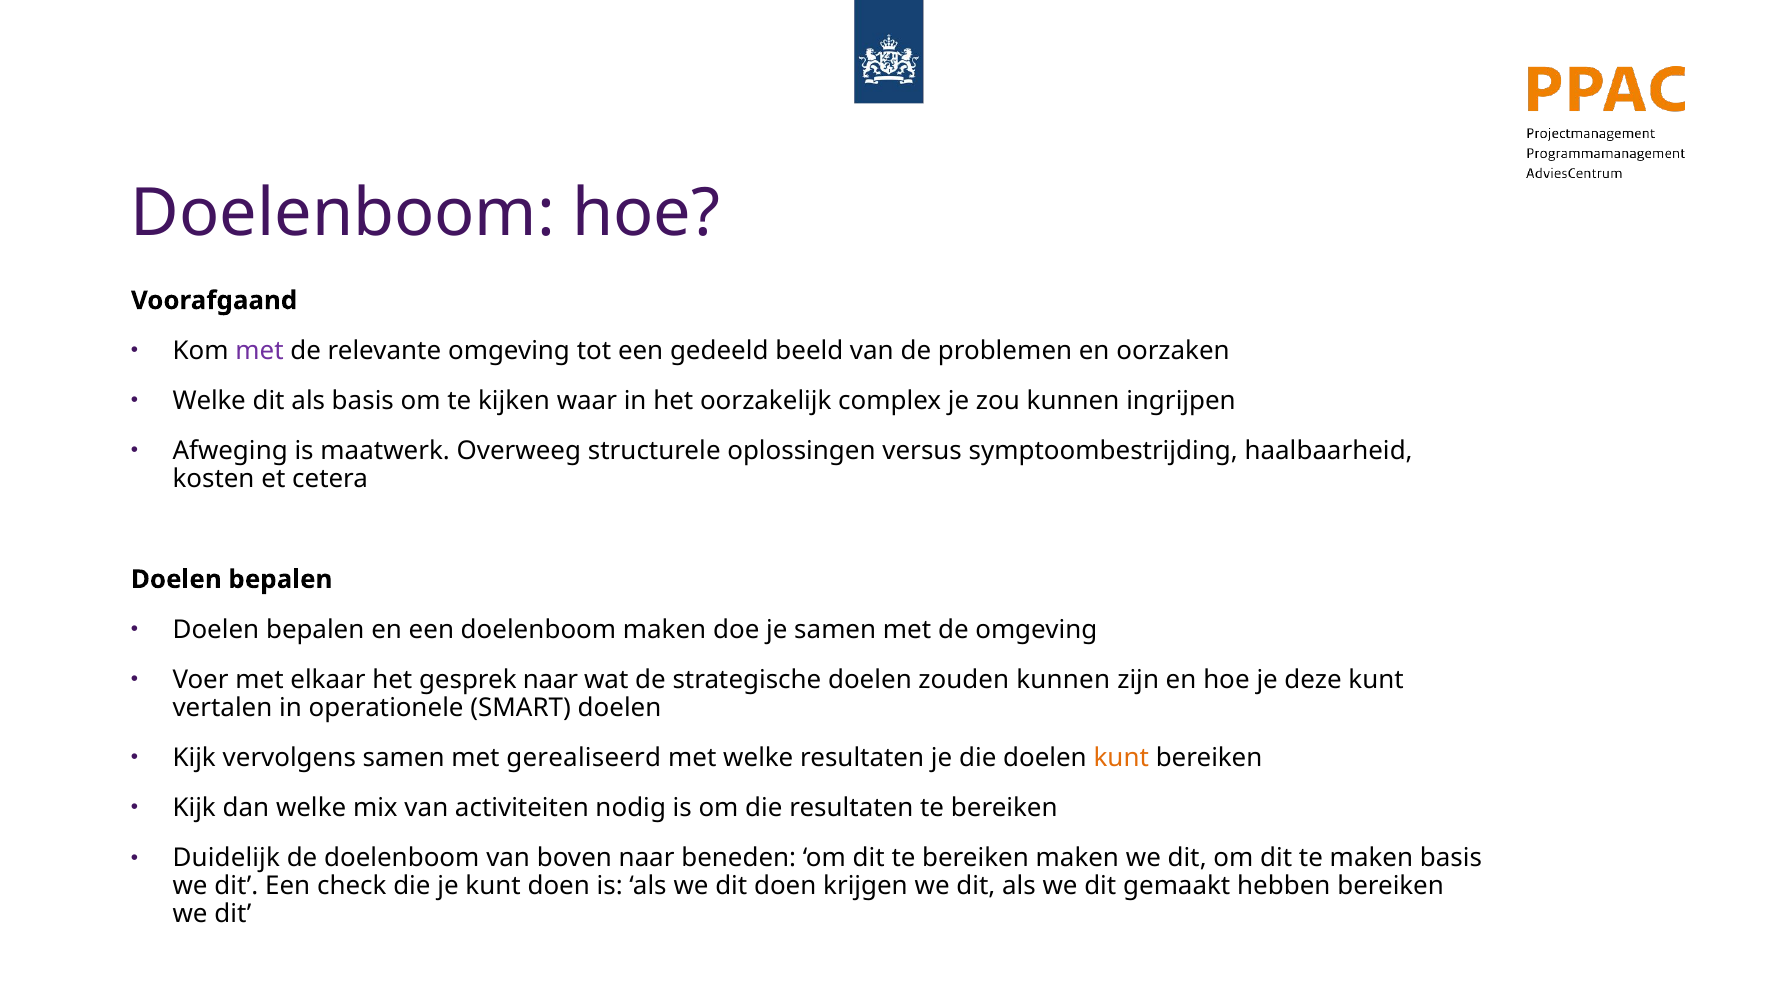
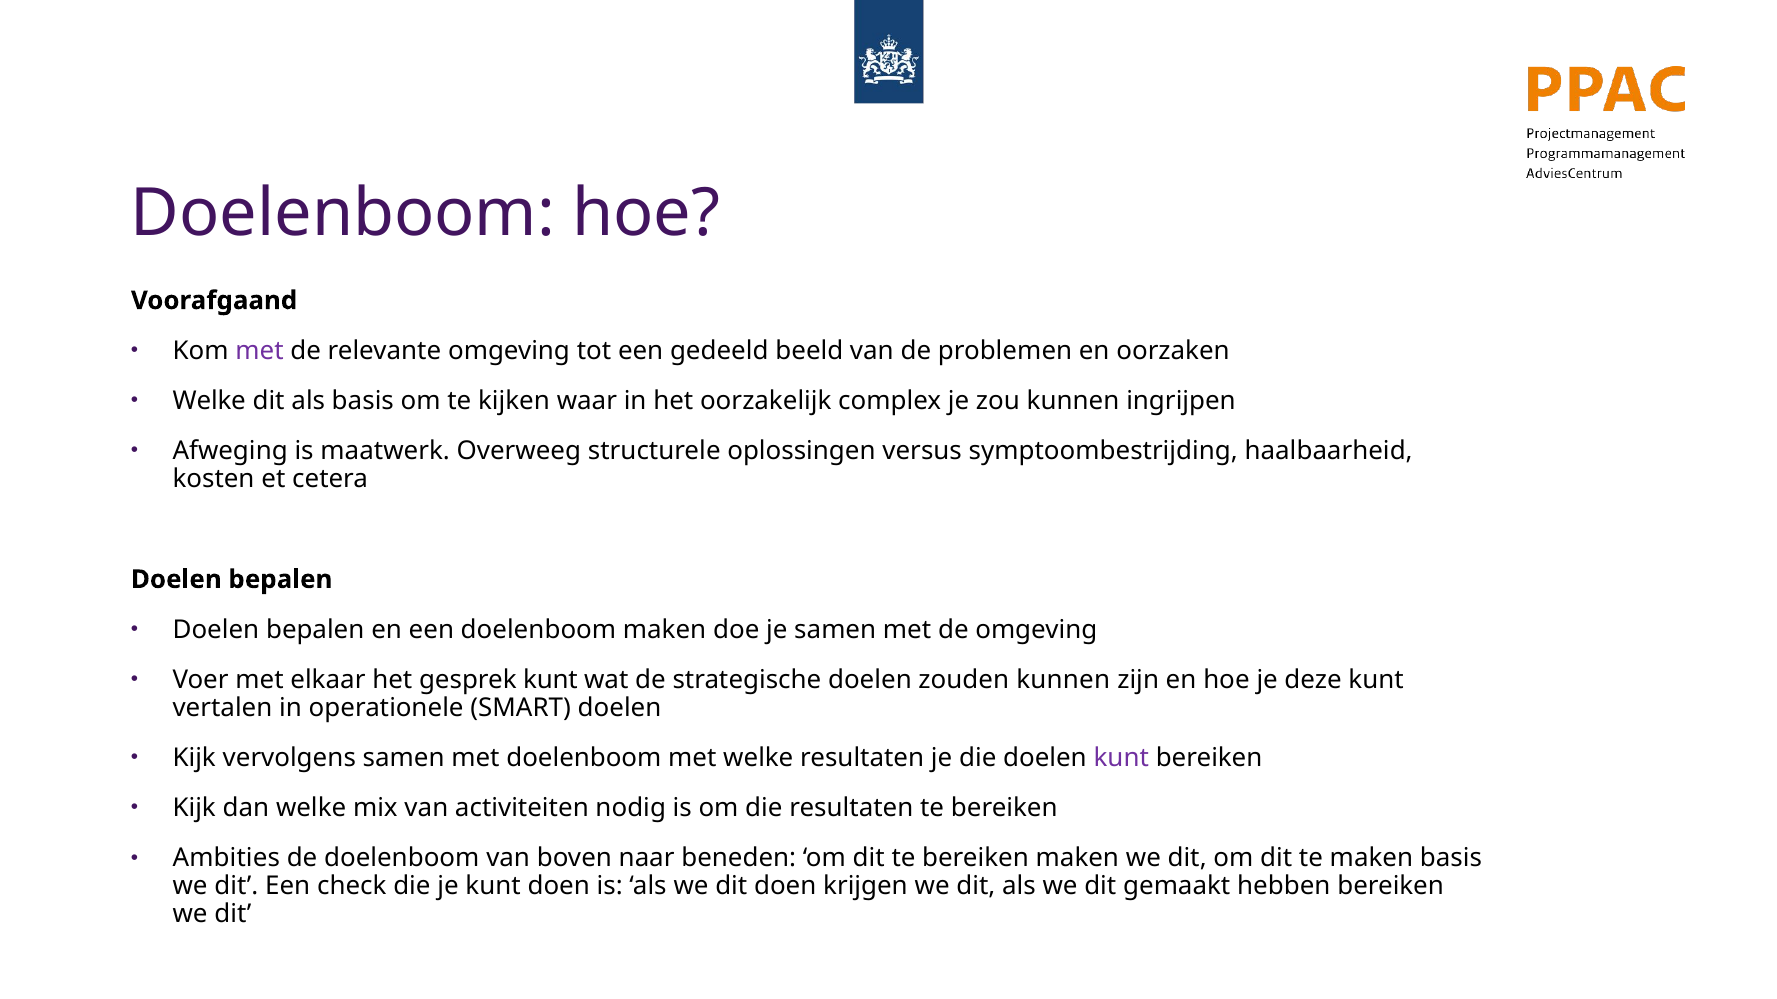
gesprek naar: naar -> kunt (550, 680)
met gerealiseerd: gerealiseerd -> doelenboom (584, 758)
kunt colour: orange -> purple (1121, 758)
Duidelijk: Duidelijk -> Ambities (226, 859)
